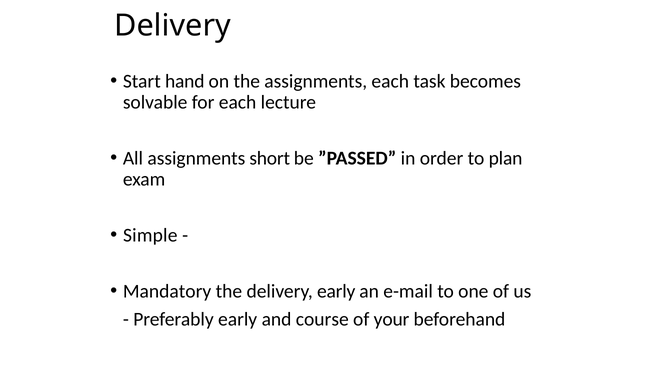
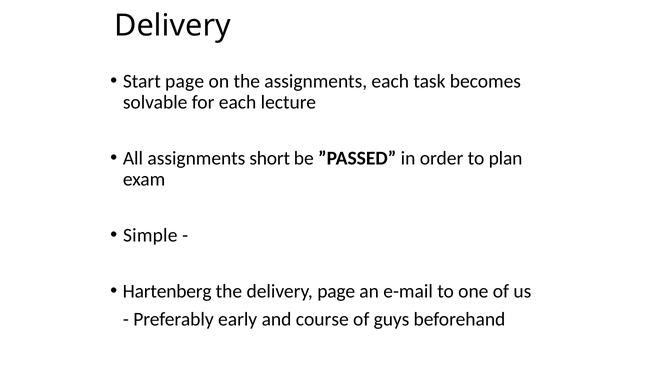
Start hand: hand -> page (185, 81)
Mandatory: Mandatory -> Hartenberg (167, 291)
delivery early: early -> page (336, 291)
your: your -> guys (392, 319)
